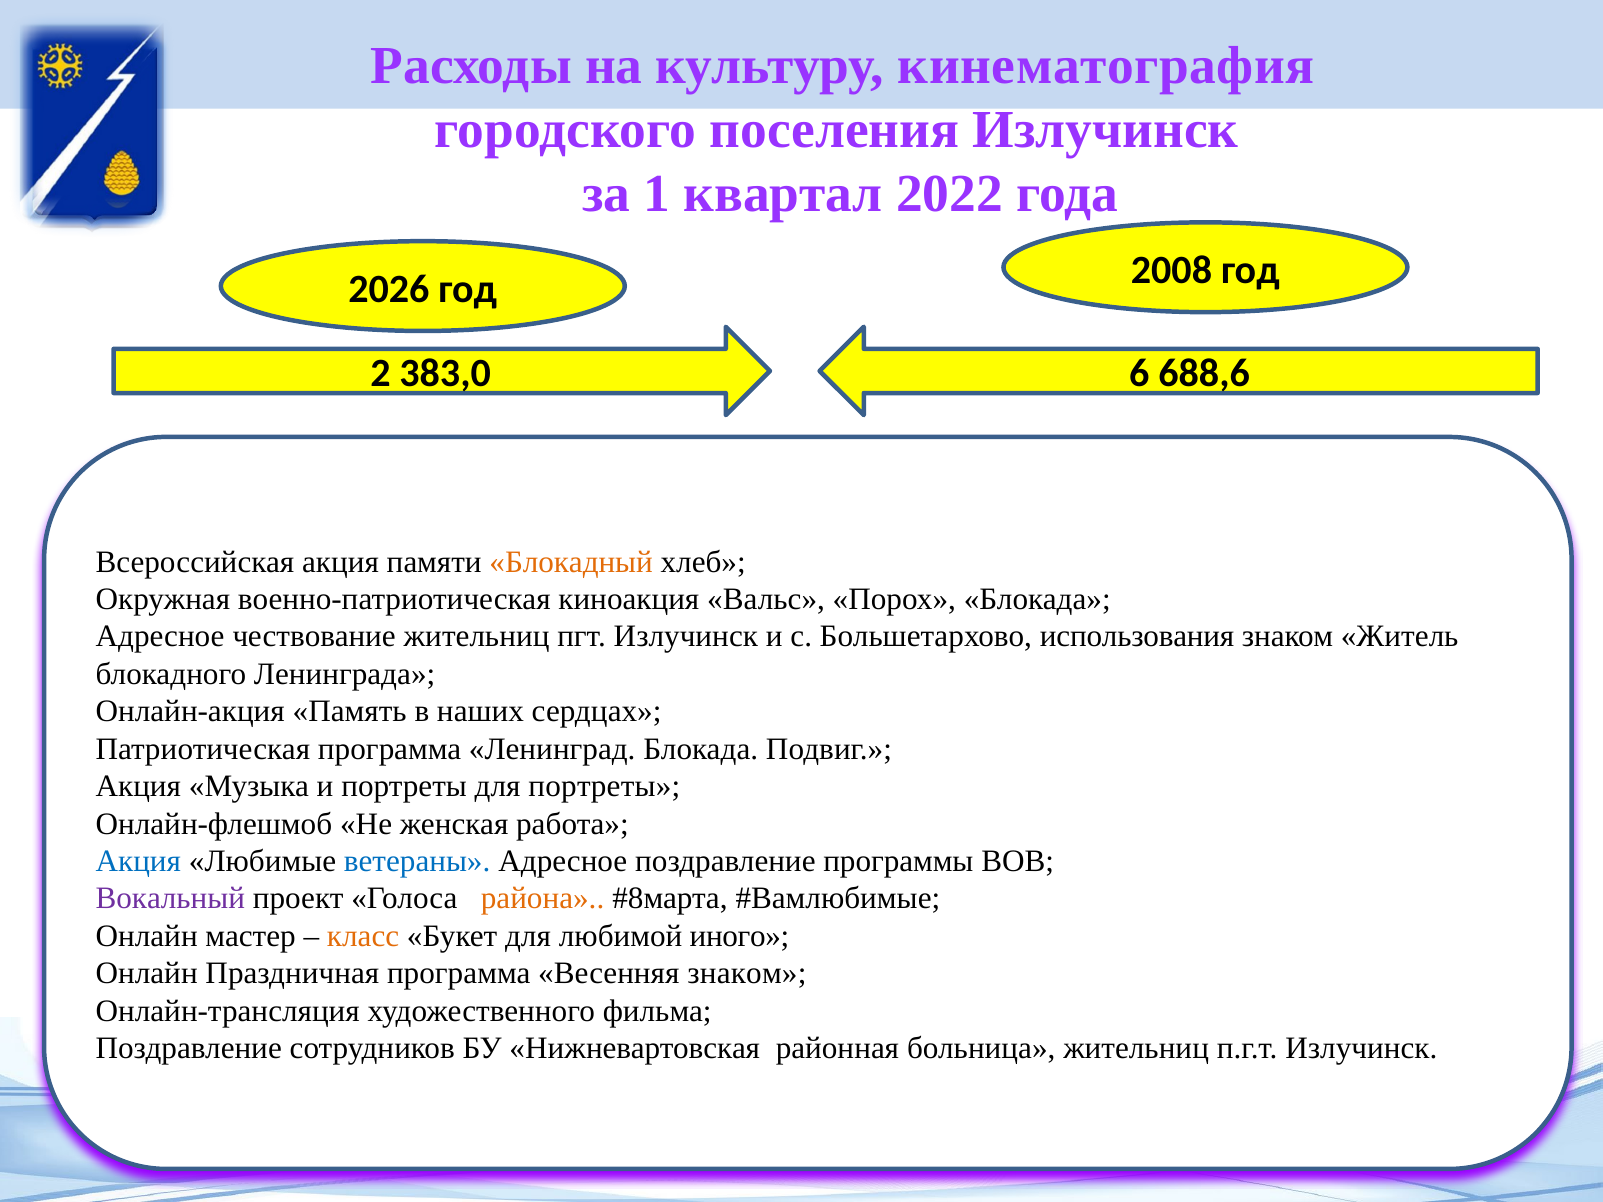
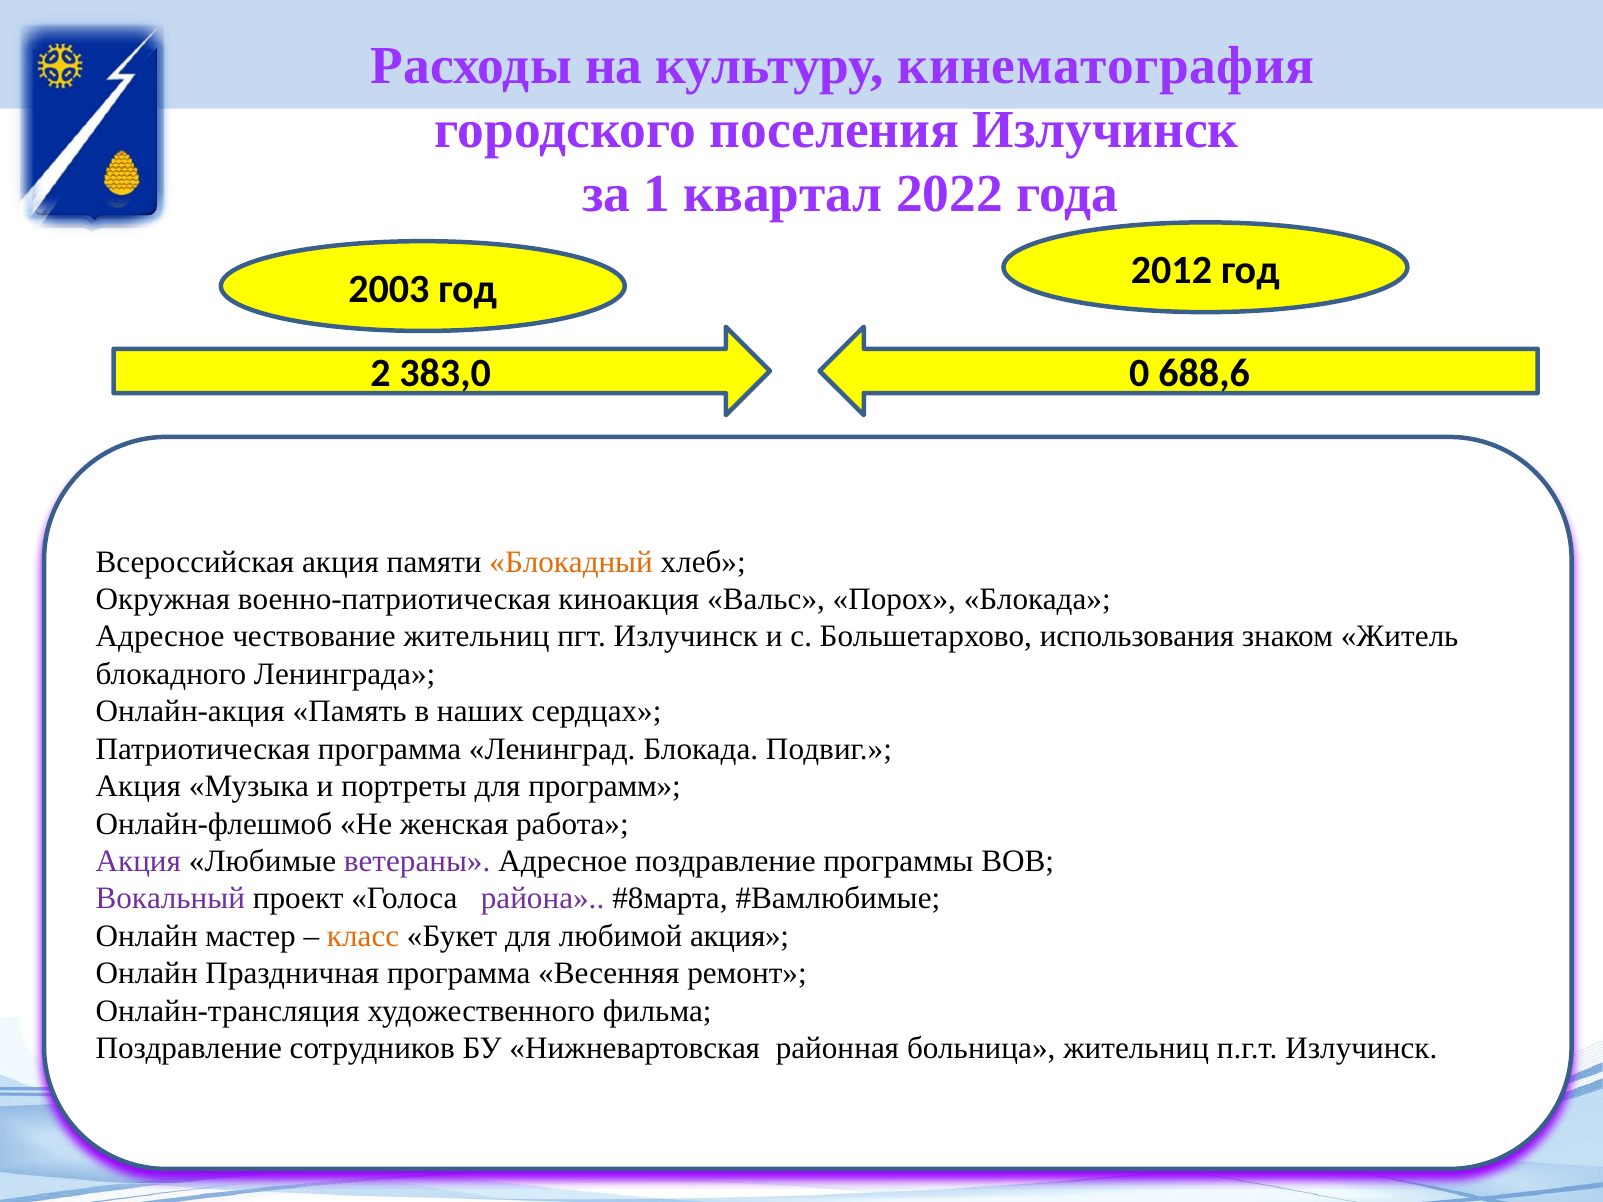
2026: 2026 -> 2003 (389, 289)
2008: 2008 -> 2012 (1171, 270)
6: 6 -> 0 (1139, 374)
для портреты: портреты -> программ (605, 787)
Акция colour: blue -> purple (138, 861)
ветераны colour: blue -> purple (417, 861)
района colour: orange -> purple (543, 899)
любимой иного: иного -> акция (740, 936)
Весенняя знаком: знаком -> ремонт (747, 974)
